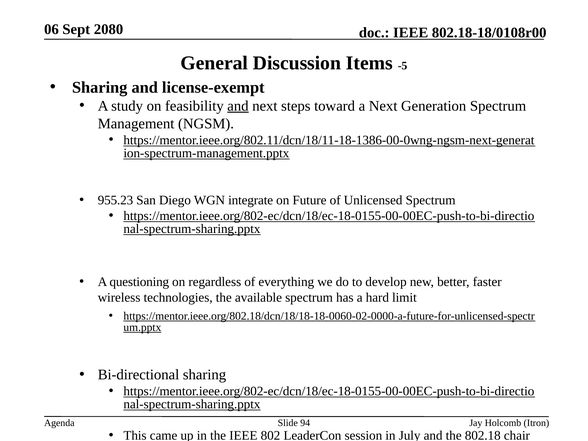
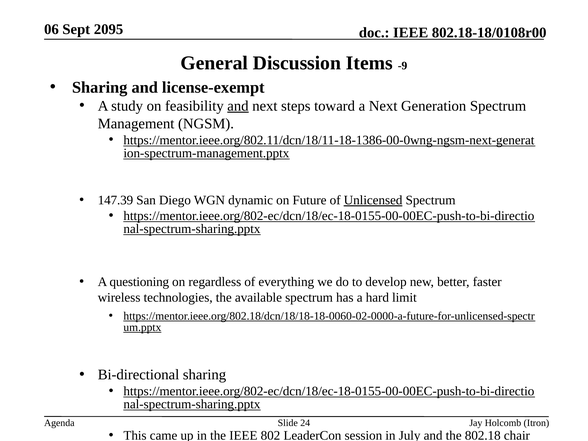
2080: 2080 -> 2095 (109, 29)
-5: -5 -> -9 (403, 66)
955.23: 955.23 -> 147.39 (115, 200)
integrate: integrate -> dynamic (251, 200)
Unlicensed underline: none -> present (373, 200)
94: 94 -> 24 (305, 423)
